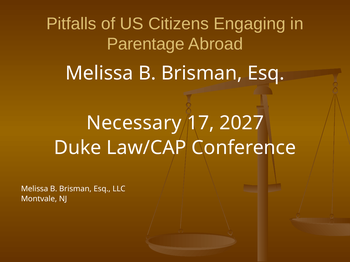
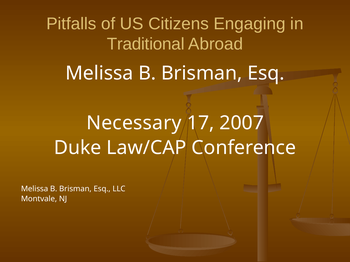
Parentage: Parentage -> Traditional (146, 44)
2027: 2027 -> 2007 (242, 123)
